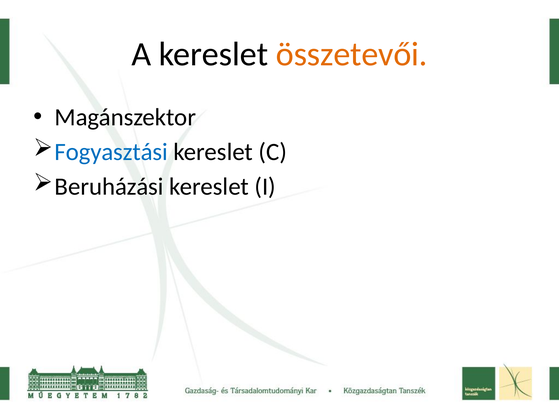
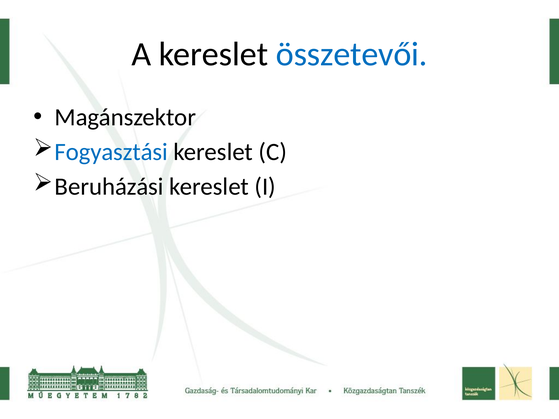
összetevői colour: orange -> blue (352, 54)
